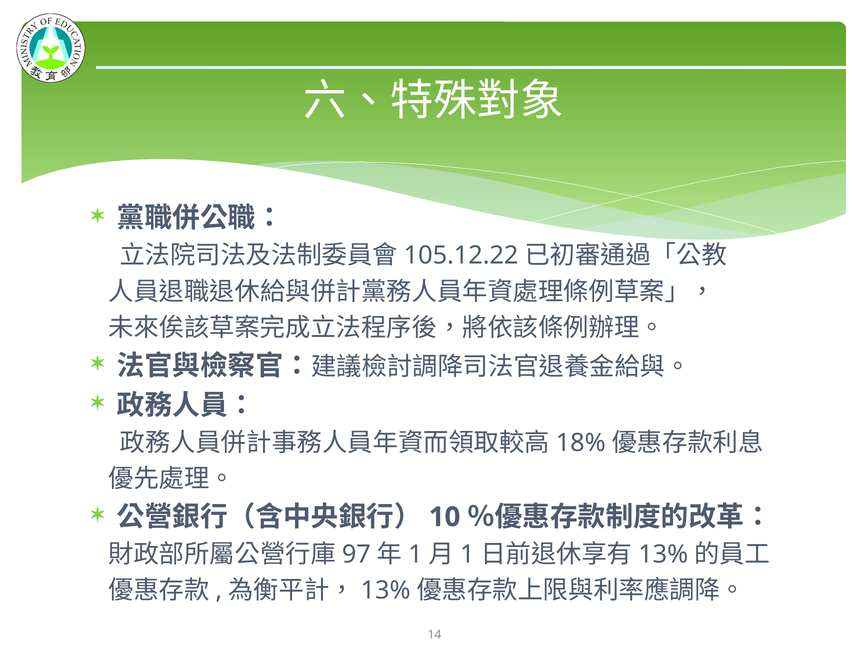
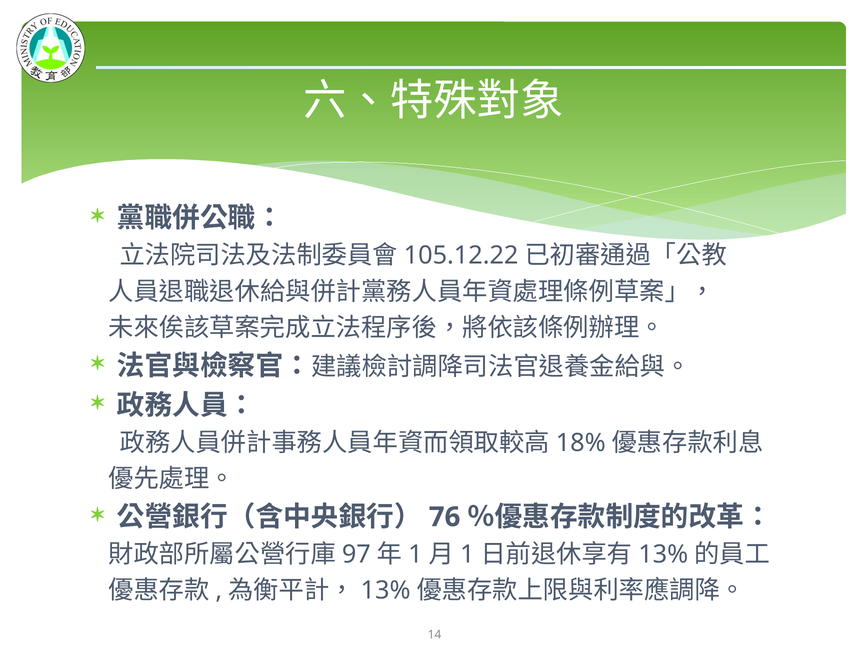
10: 10 -> 76 (445, 517)
